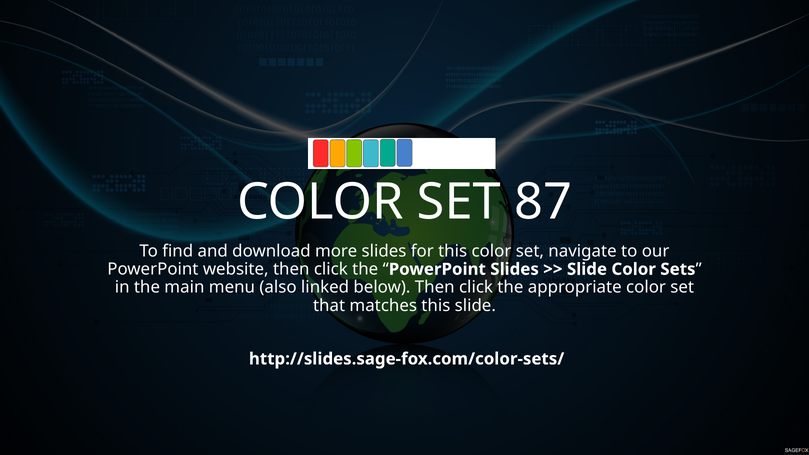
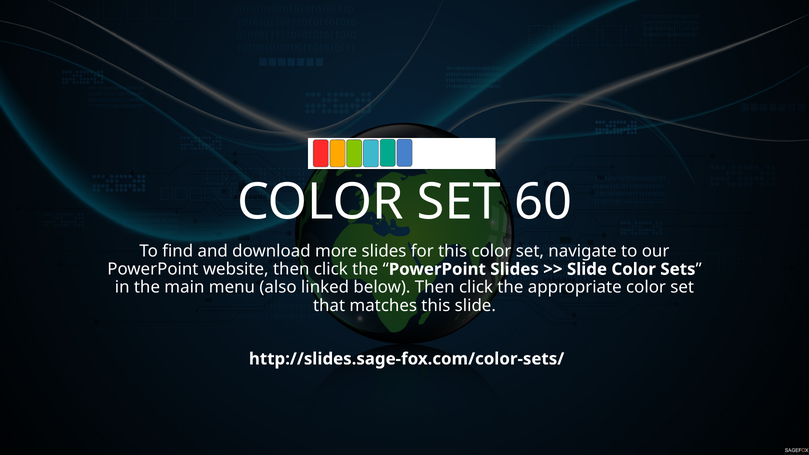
87: 87 -> 60 (543, 202)
